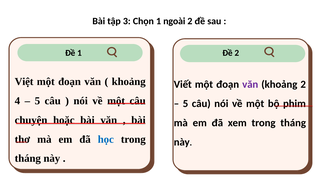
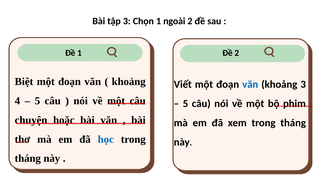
Việt: Việt -> Biệt (24, 82)
văn colour: purple -> blue (250, 85)
khoảng 2: 2 -> 3 (303, 85)
